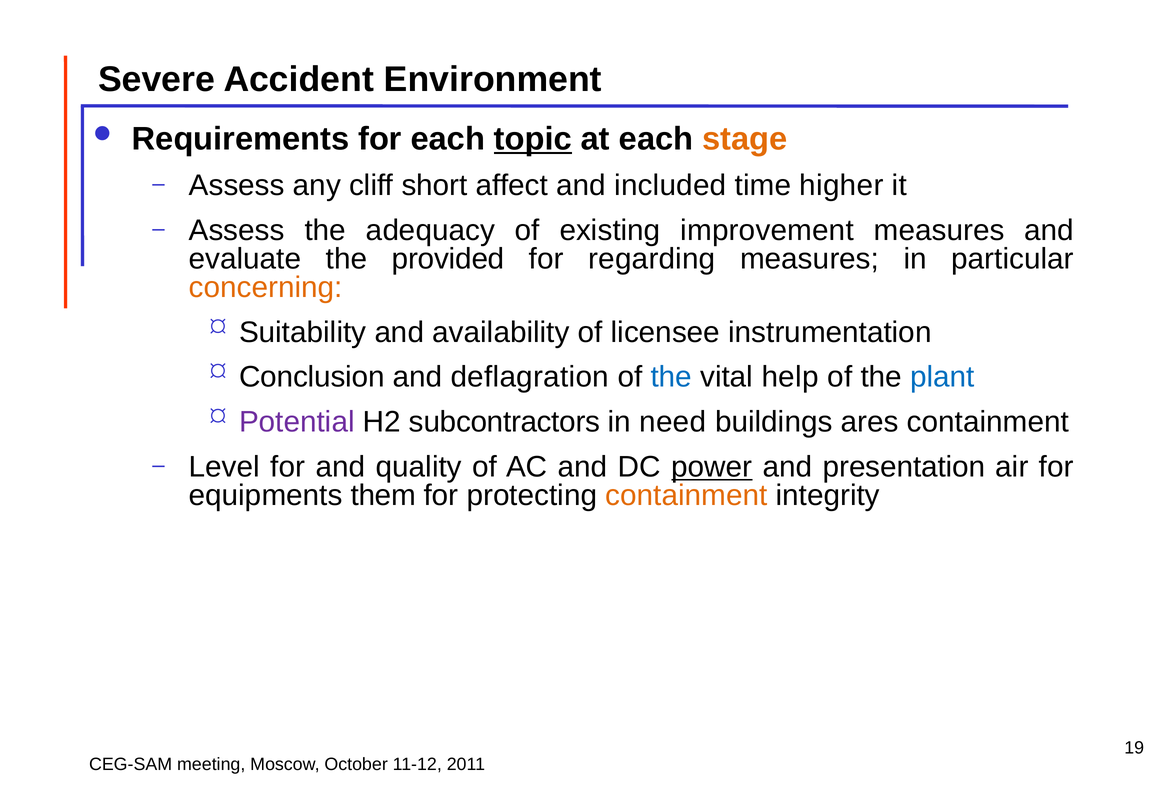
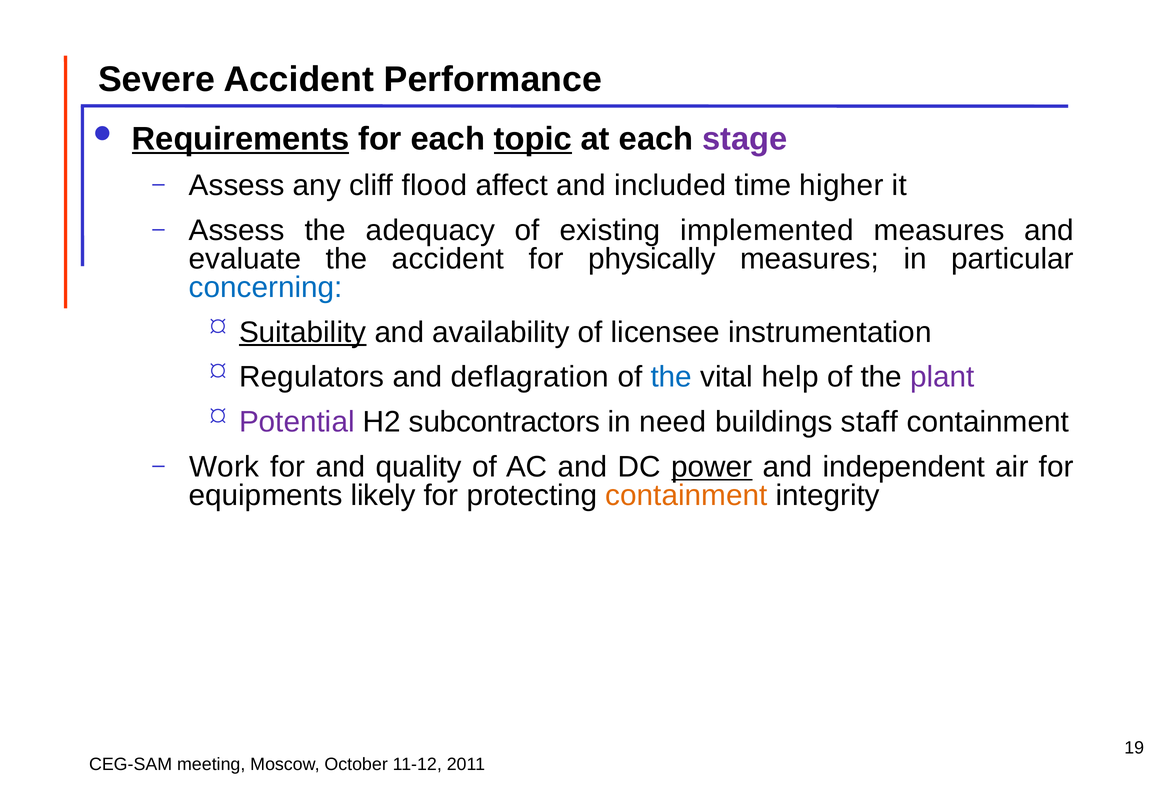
Environment: Environment -> Performance (493, 80)
Requirements underline: none -> present (241, 139)
stage colour: orange -> purple (745, 139)
short: short -> flood (434, 186)
improvement: improvement -> implemented (767, 230)
the provided: provided -> accident (448, 259)
regarding: regarding -> physically (652, 259)
concerning colour: orange -> blue (266, 288)
Suitability underline: none -> present (303, 332)
Conclusion: Conclusion -> Regulators (312, 377)
plant colour: blue -> purple (942, 377)
ares: ares -> staff (870, 422)
Level: Level -> Work (224, 467)
presentation: presentation -> independent (904, 467)
them: them -> likely (383, 496)
